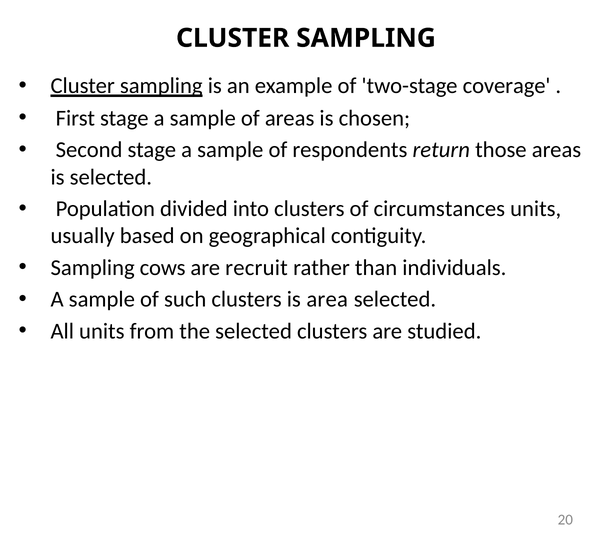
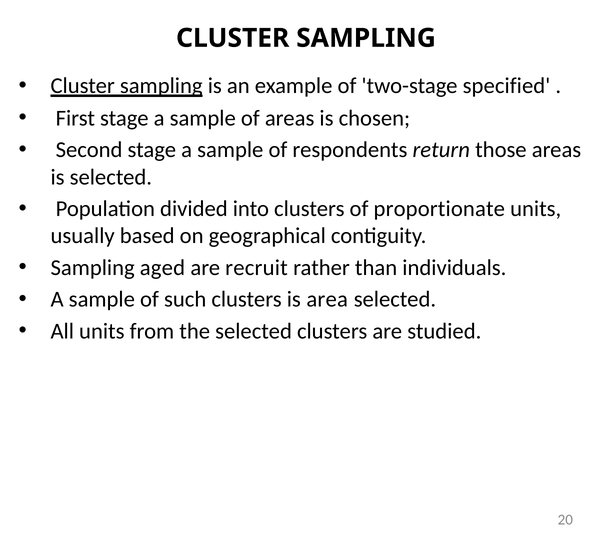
coverage: coverage -> specified (506, 86)
circumstances: circumstances -> proportionate (439, 209)
cows: cows -> aged (162, 268)
